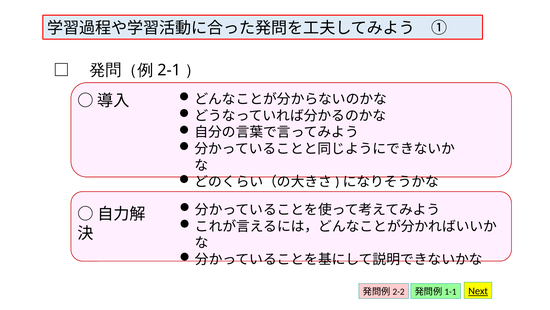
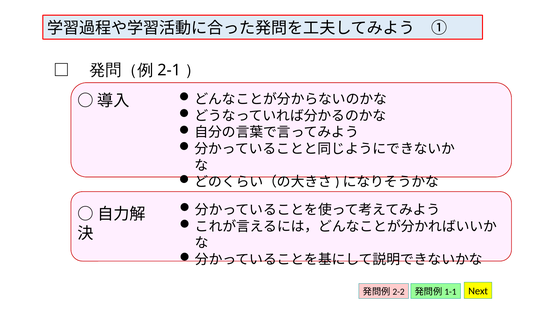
Next underline: present -> none (478, 290)
